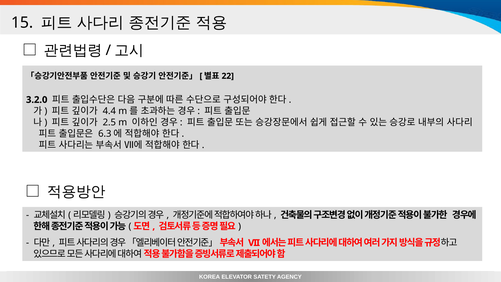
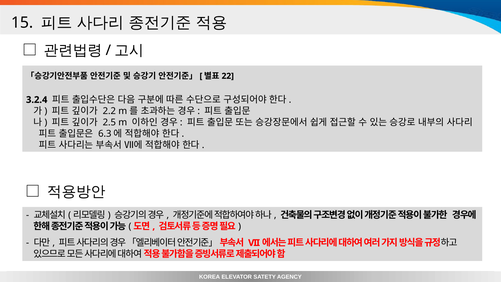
3.2.0: 3.2.0 -> 3.2.4 (37, 100)
4.4: 4.4 -> 2.2 (109, 111)
